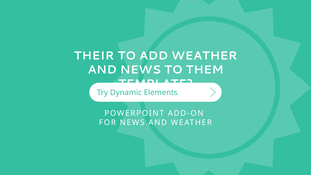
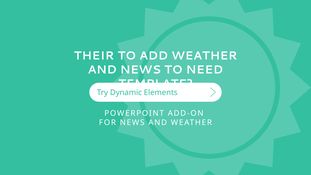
THEM: THEM -> NEED (205, 70)
